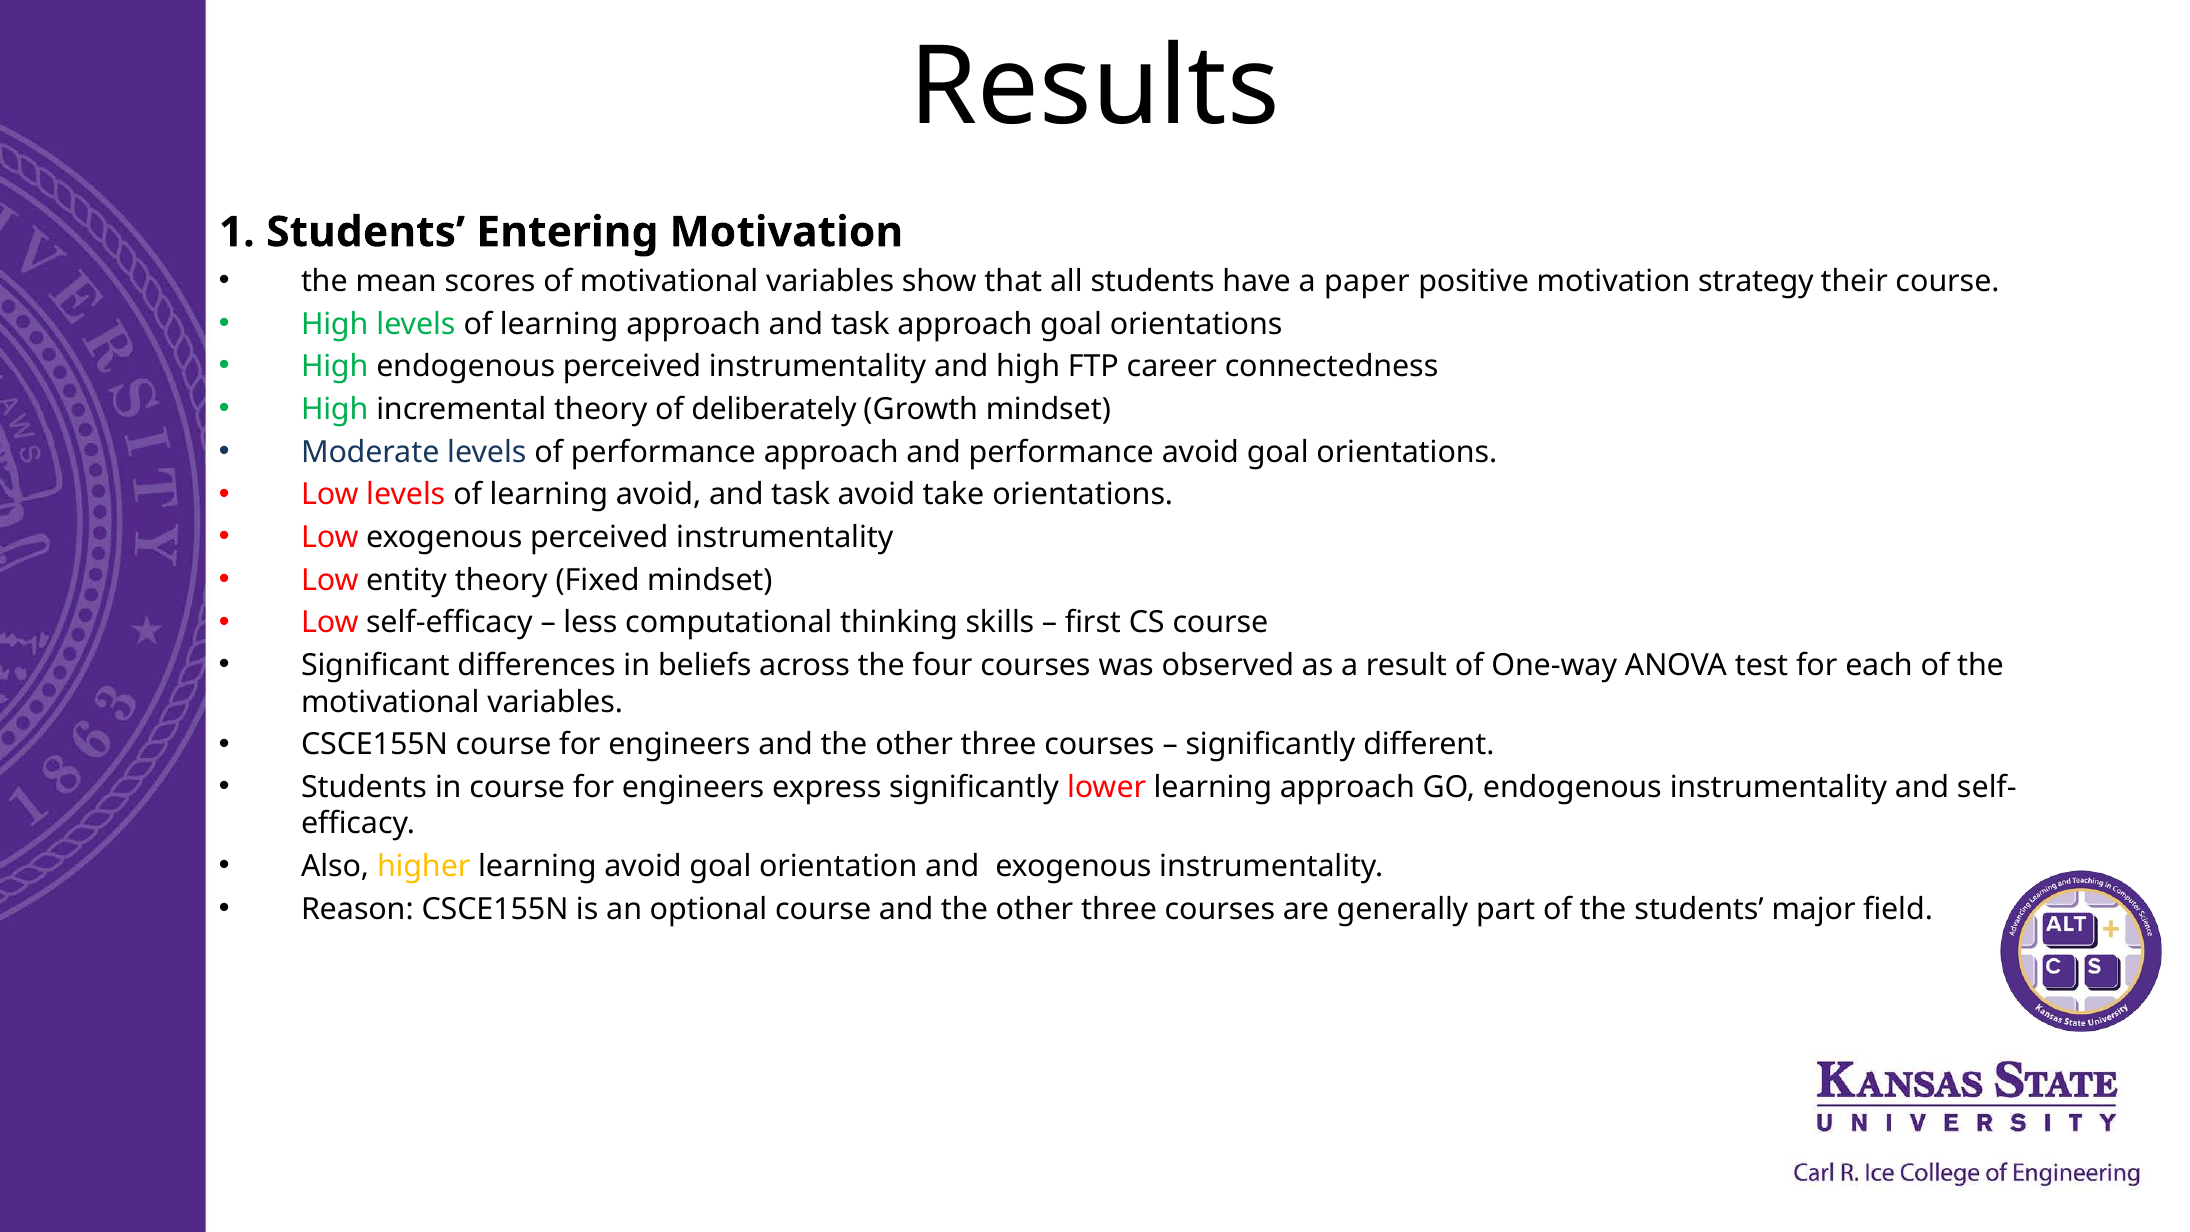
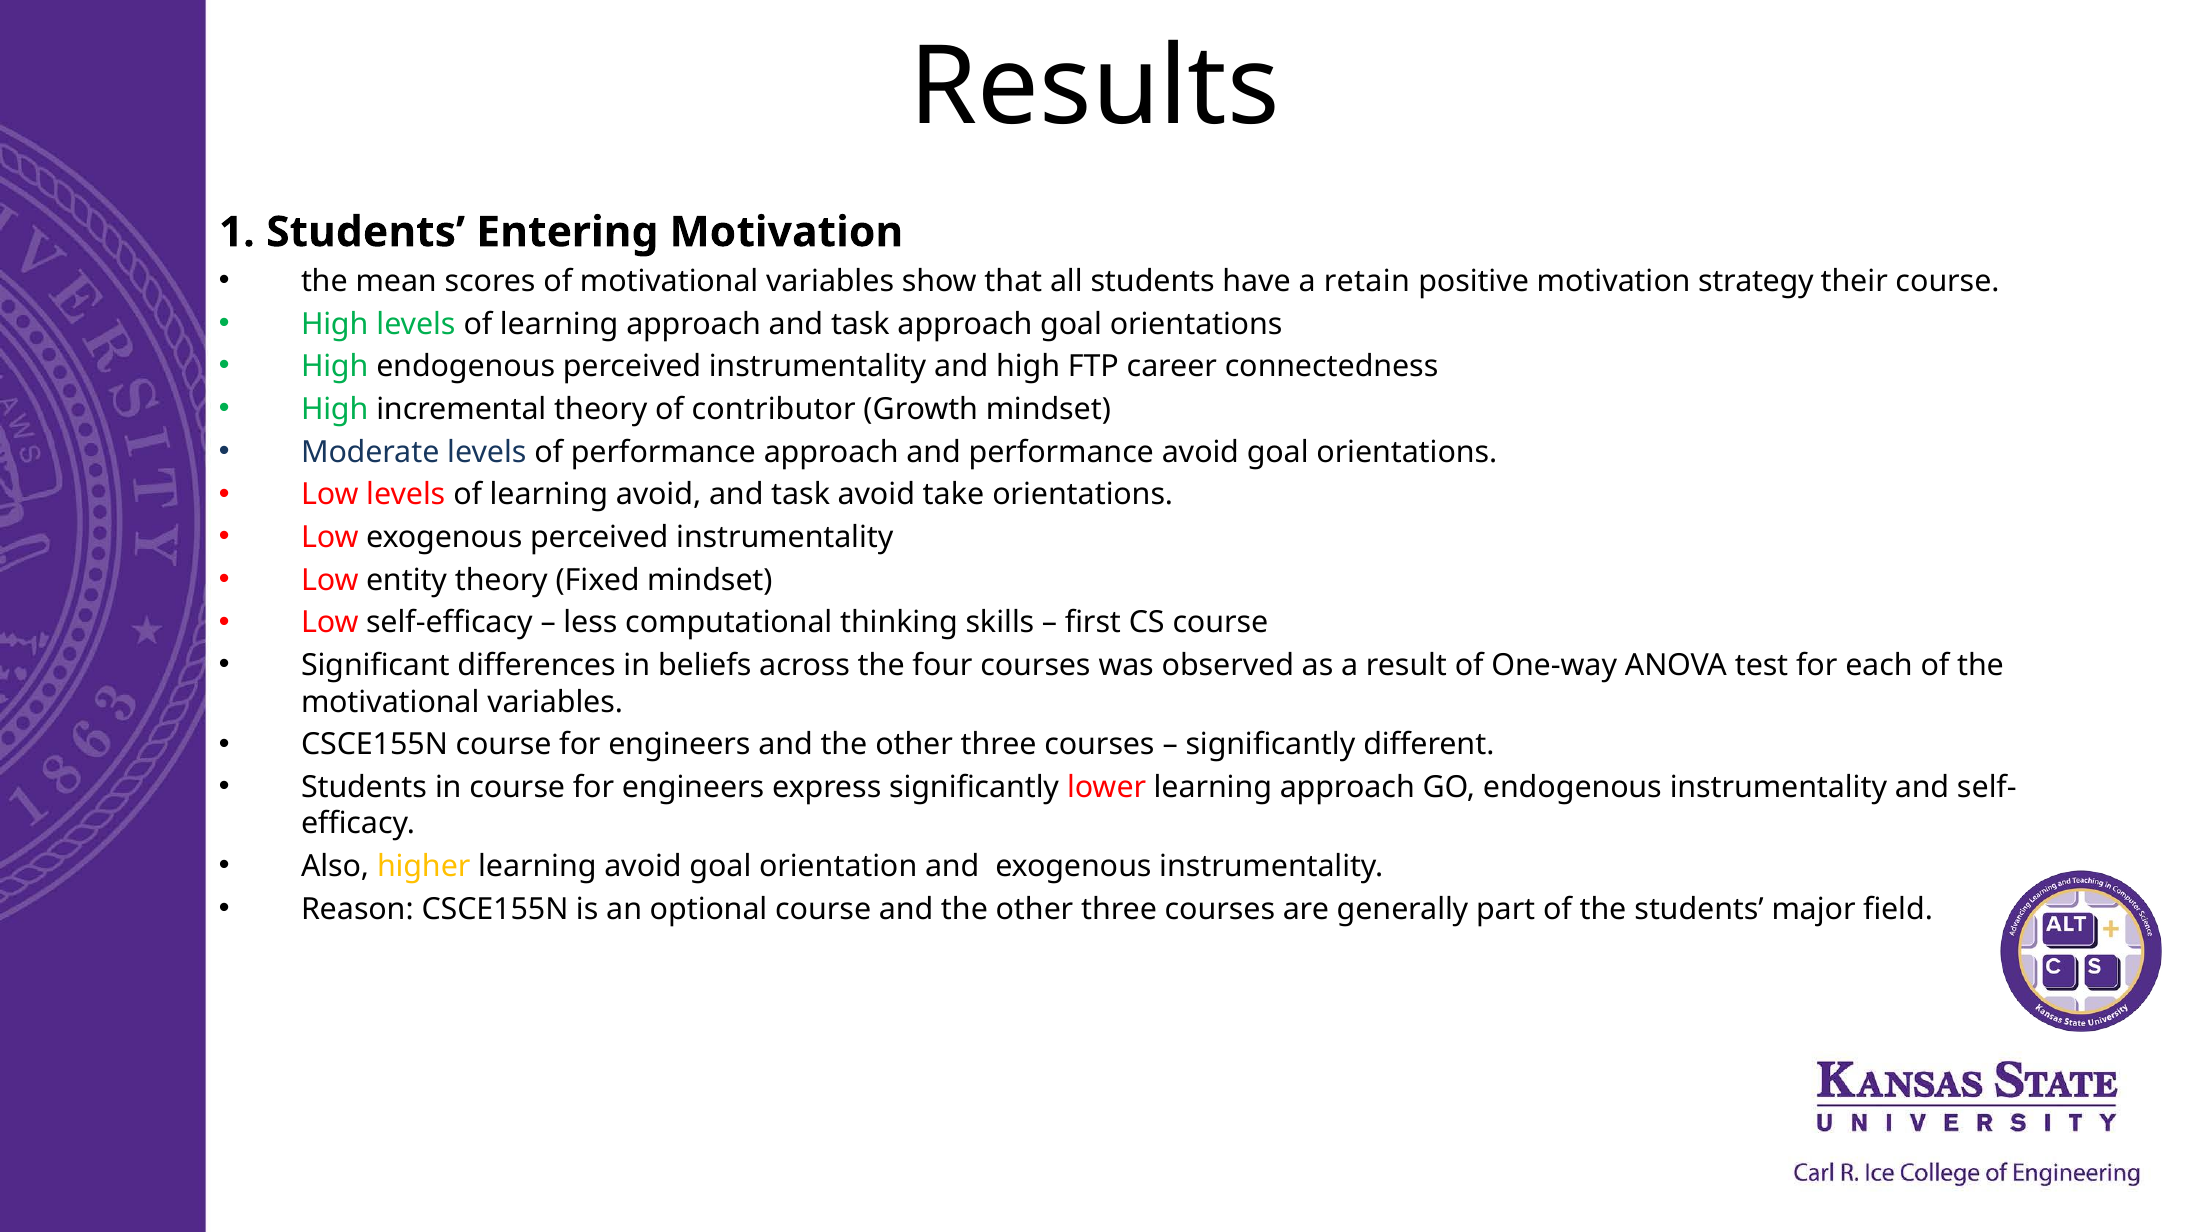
paper: paper -> retain (1367, 281)
deliberately: deliberately -> contributor (774, 409)
